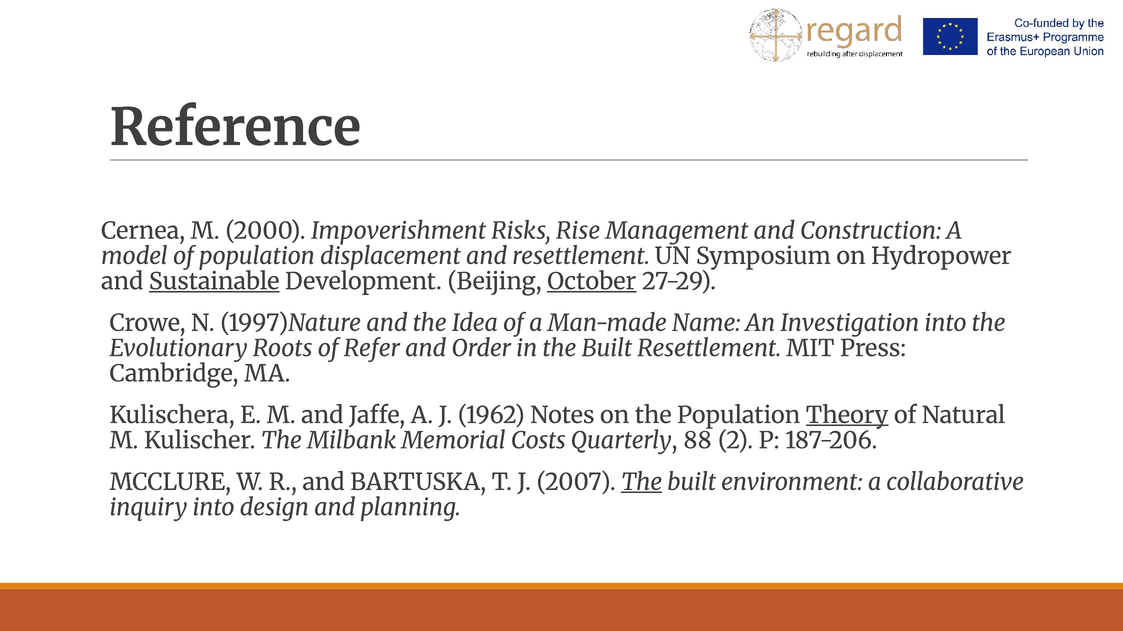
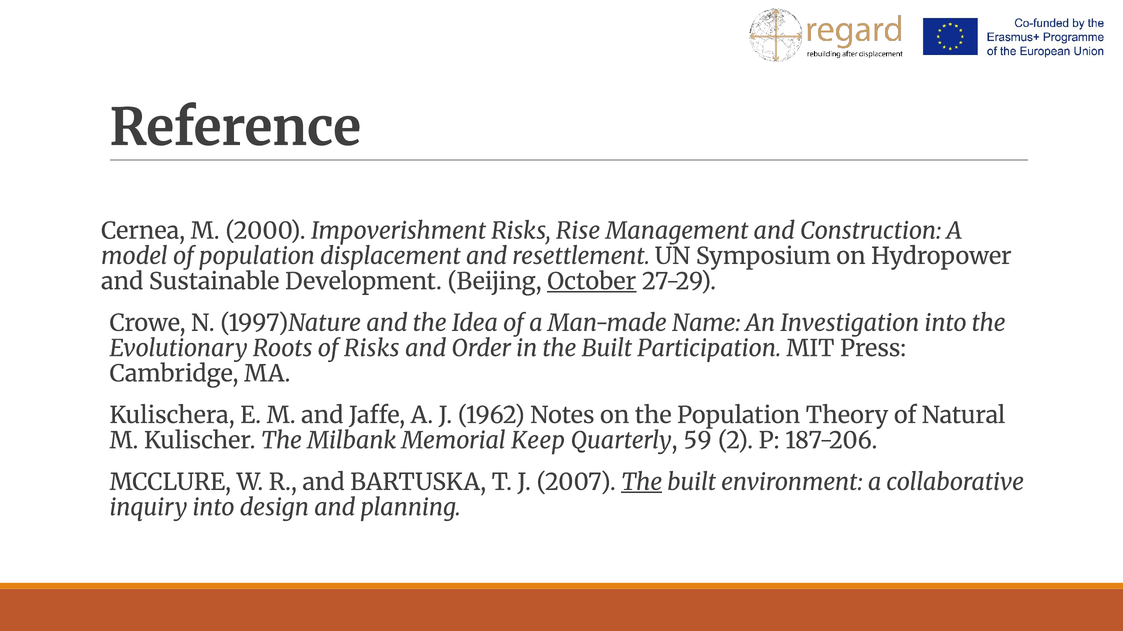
Sustainable underline: present -> none (214, 282)
of Refer: Refer -> Risks (372, 349)
Built Resettlement: Resettlement -> Participation (709, 349)
Theory underline: present -> none (847, 416)
Costs: Costs -> Keep (538, 441)
88: 88 -> 59 (698, 441)
